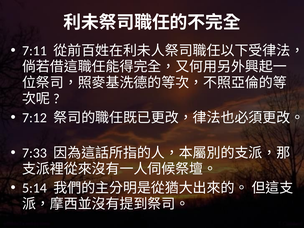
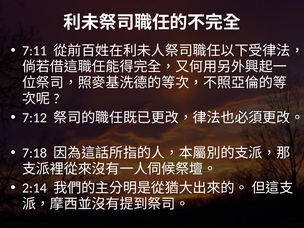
7:33: 7:33 -> 7:18 (34, 153)
5:14: 5:14 -> 2:14 (34, 188)
